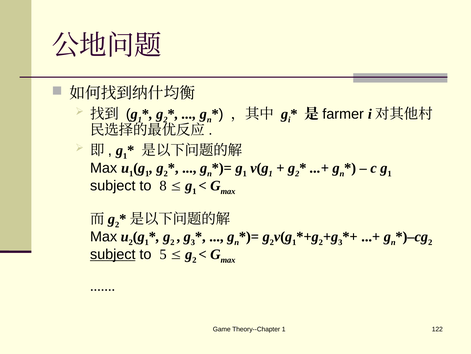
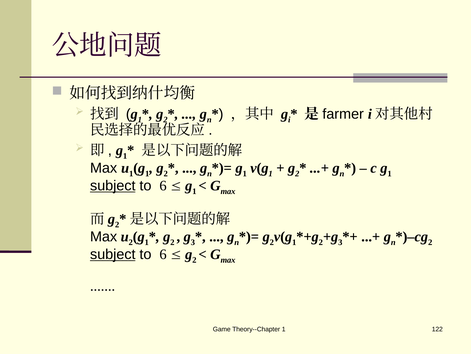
subject underline: none -> present (113, 185)
8: 8 -> 6 (163, 185)
5: 5 -> 6 (163, 254)
